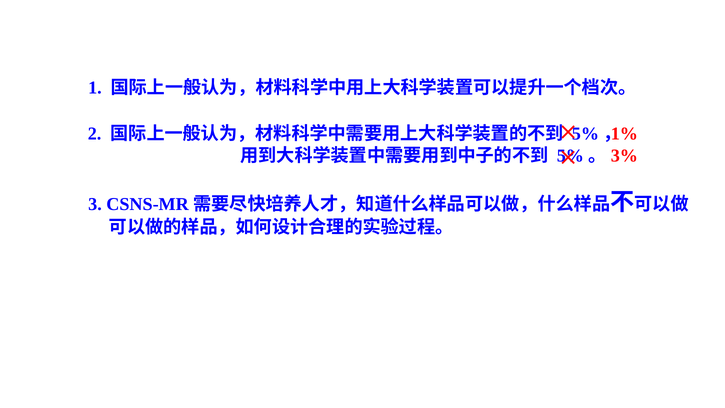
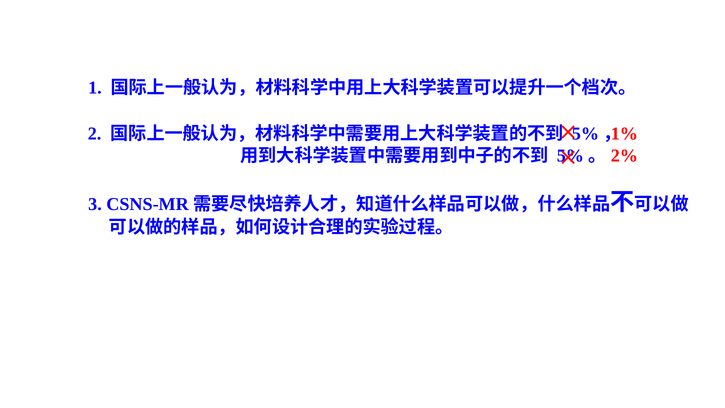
3%: 3% -> 2% (624, 156)
